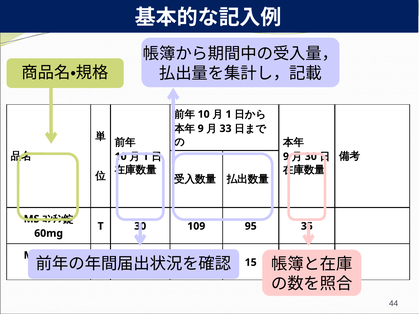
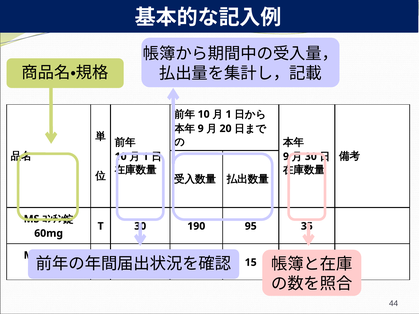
33: 33 -> 20 (226, 129)
109: 109 -> 190 (196, 226)
